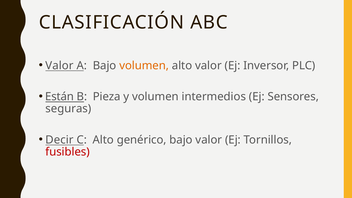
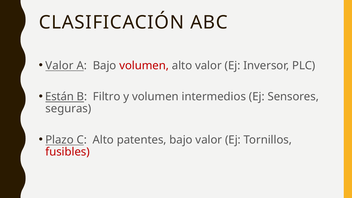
volumen colour: orange -> red (144, 66)
Pieza: Pieza -> Filtro (107, 97)
Decir: Decir -> Plazo (60, 140)
genérico: genérico -> patentes (142, 140)
